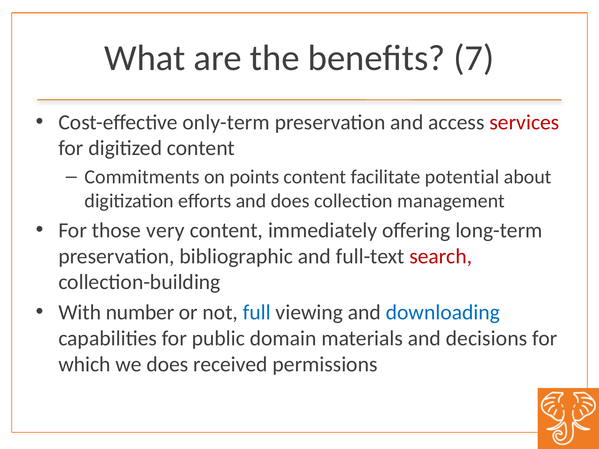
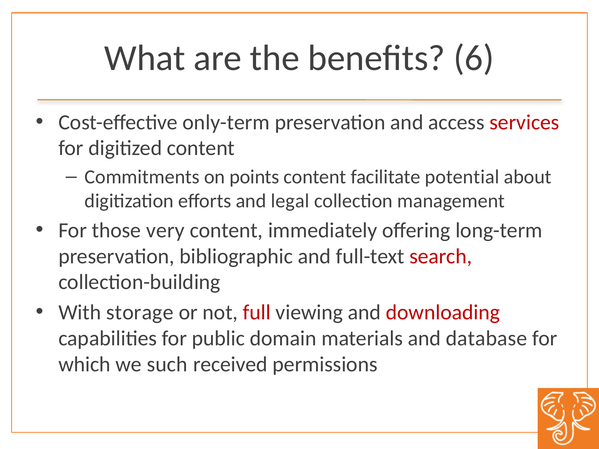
7: 7 -> 6 (474, 58)
and does: does -> legal (290, 201)
number: number -> storage (140, 313)
full colour: blue -> red (257, 313)
downloading colour: blue -> red (443, 313)
decisions: decisions -> database (486, 338)
we does: does -> such (167, 364)
